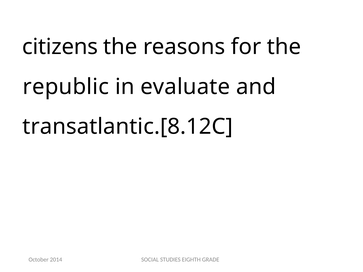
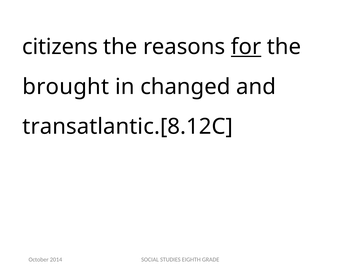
for underline: none -> present (246, 47)
republic: republic -> brought (66, 87)
evaluate: evaluate -> changed (185, 87)
